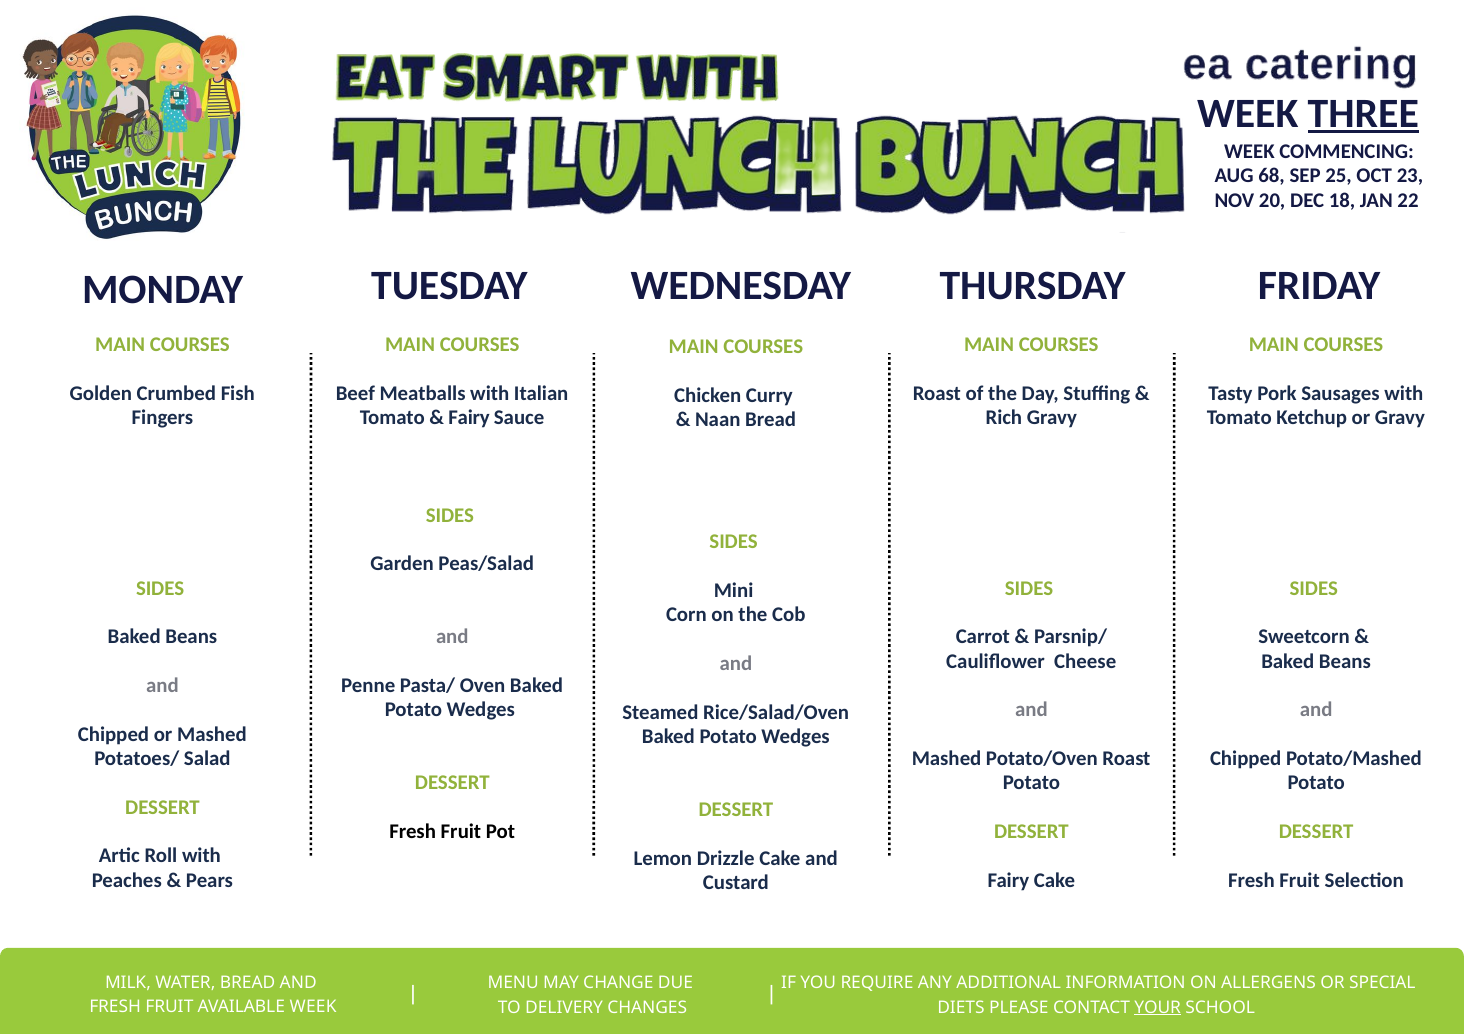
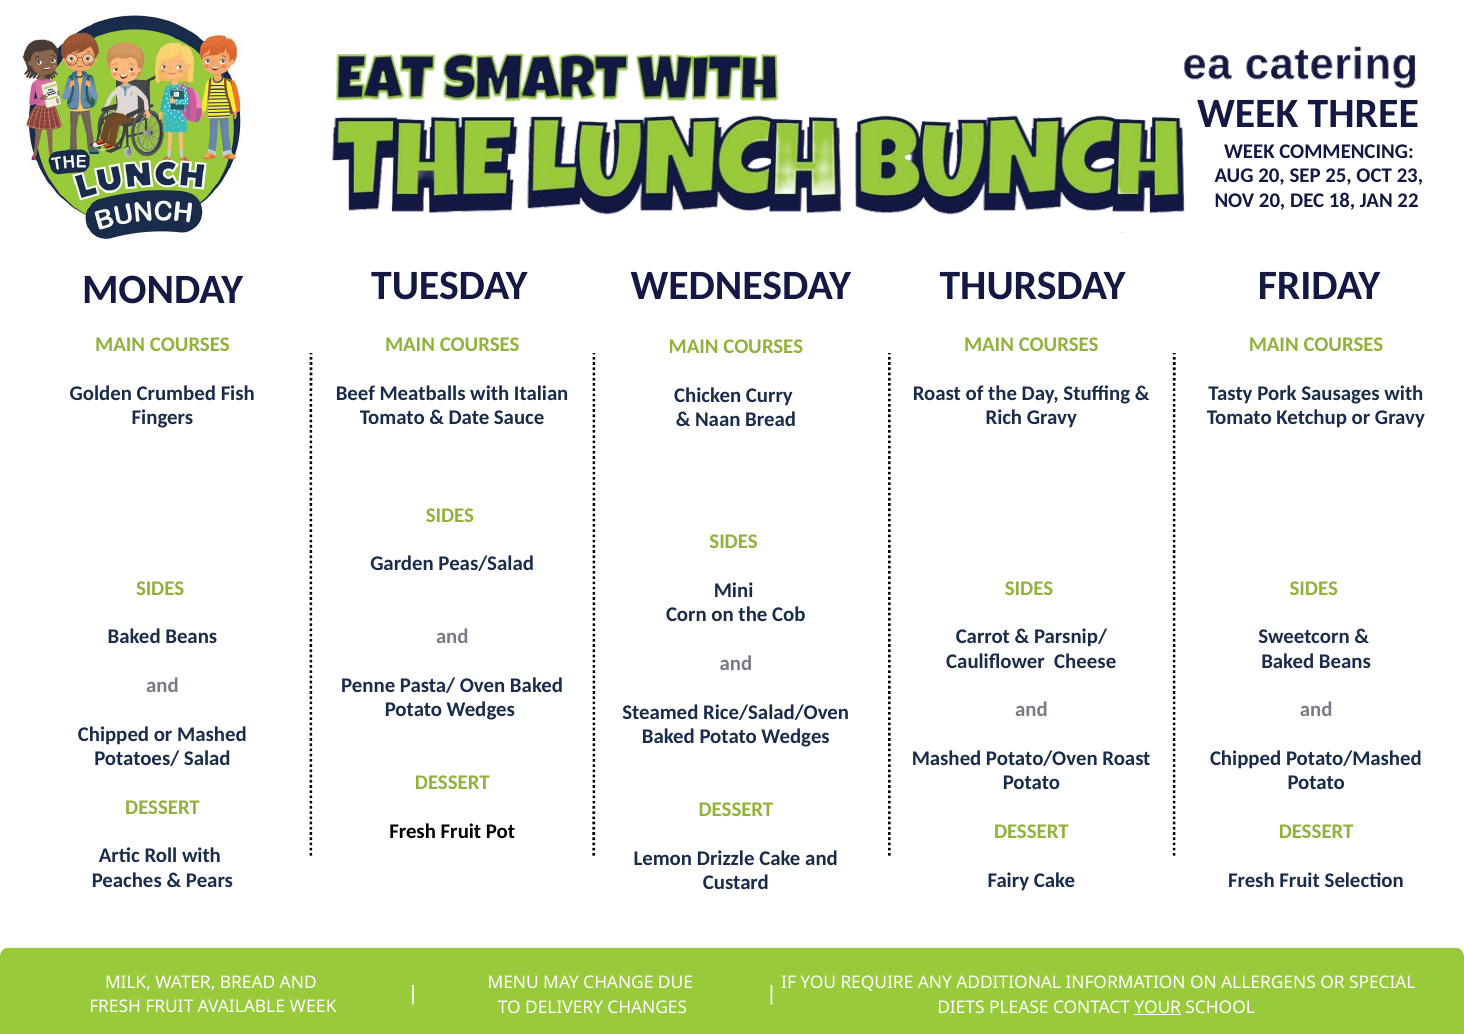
THREE underline: present -> none (1363, 114)
AUG 68: 68 -> 20 (1272, 176)
Fairy: Fairy -> Date (469, 418)
